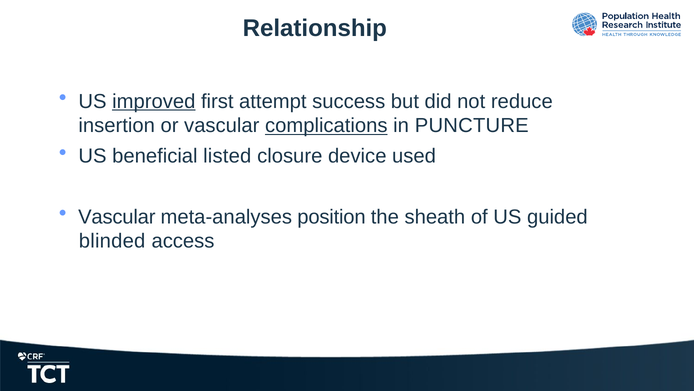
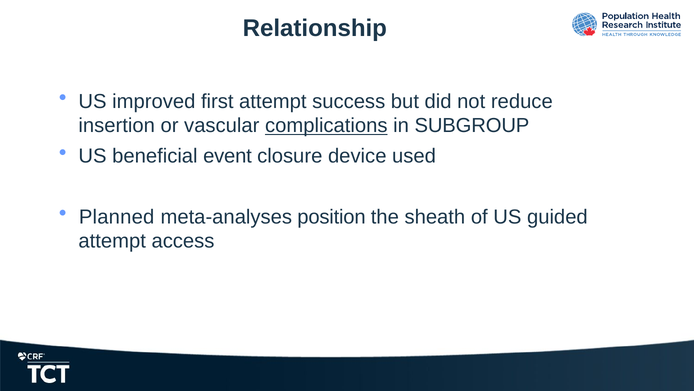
improved underline: present -> none (154, 101)
PUNCTURE: PUNCTURE -> SUBGROUP (472, 126)
listed: listed -> event (227, 156)
Vascular: Vascular -> Planned (117, 217)
blinded: blinded -> attempt (112, 241)
